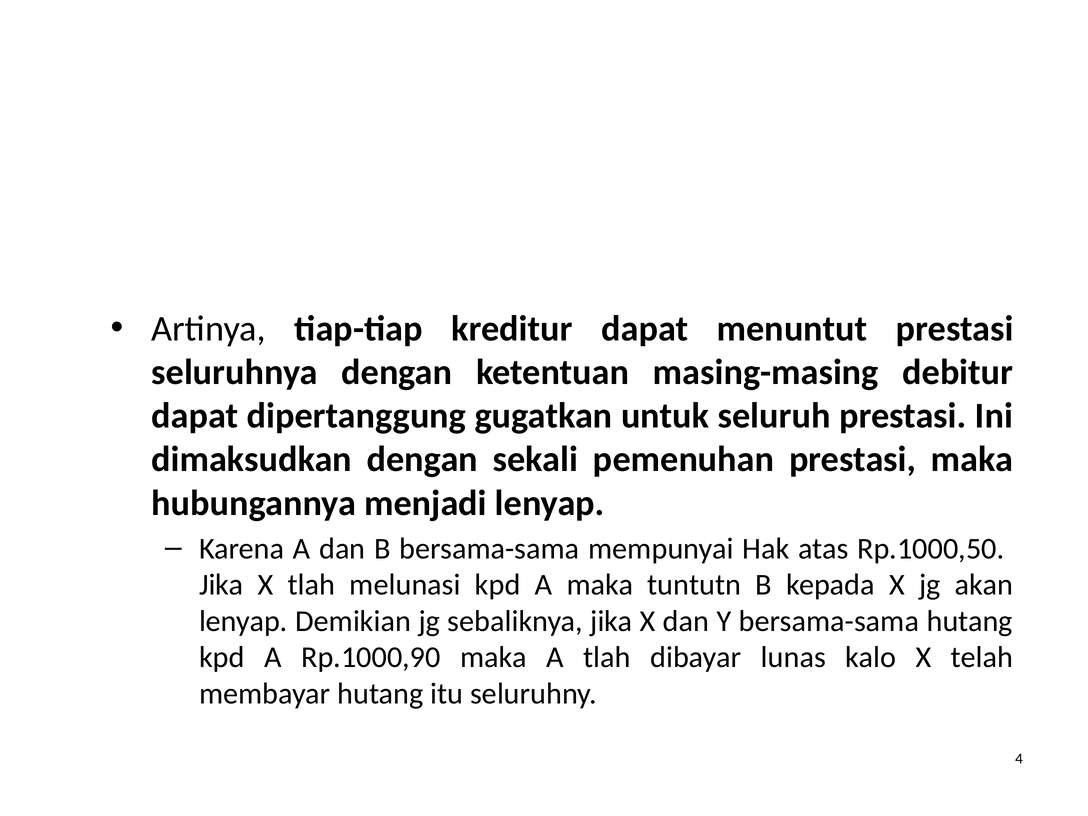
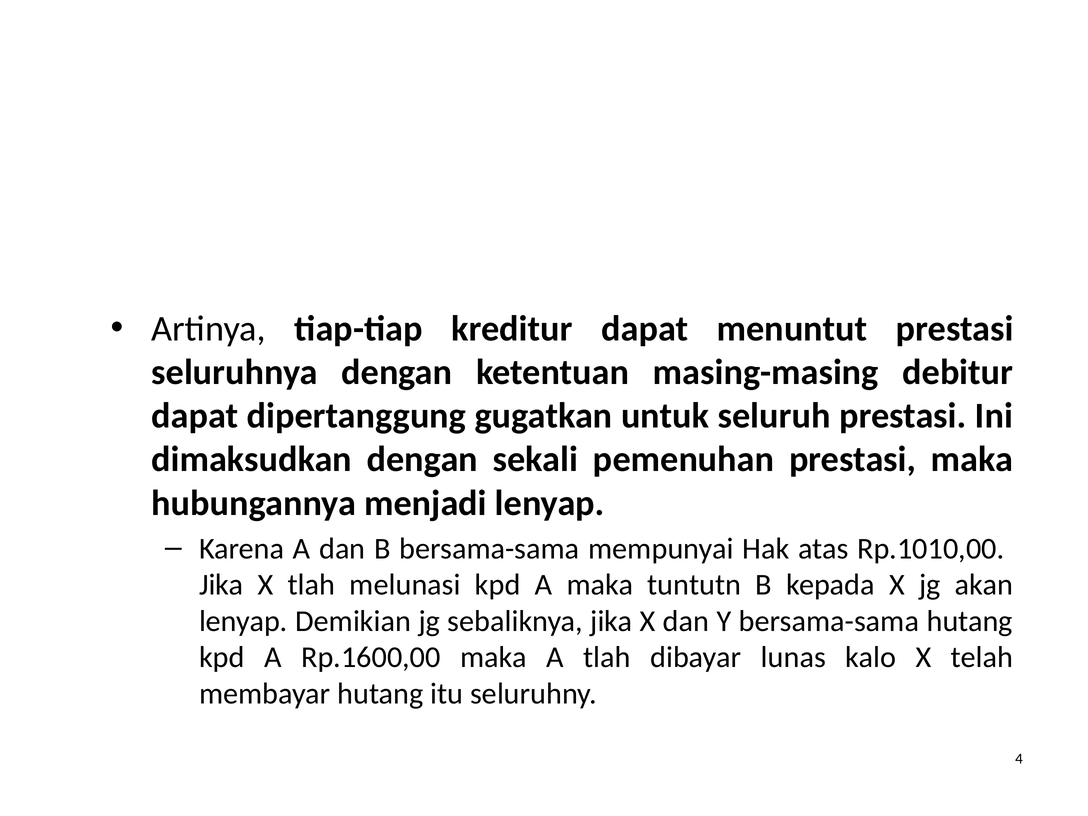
Rp.1000,50: Rp.1000,50 -> Rp.1010,00 (931, 549)
Rp.1000,90: Rp.1000,90 -> Rp.1600,00 (371, 657)
